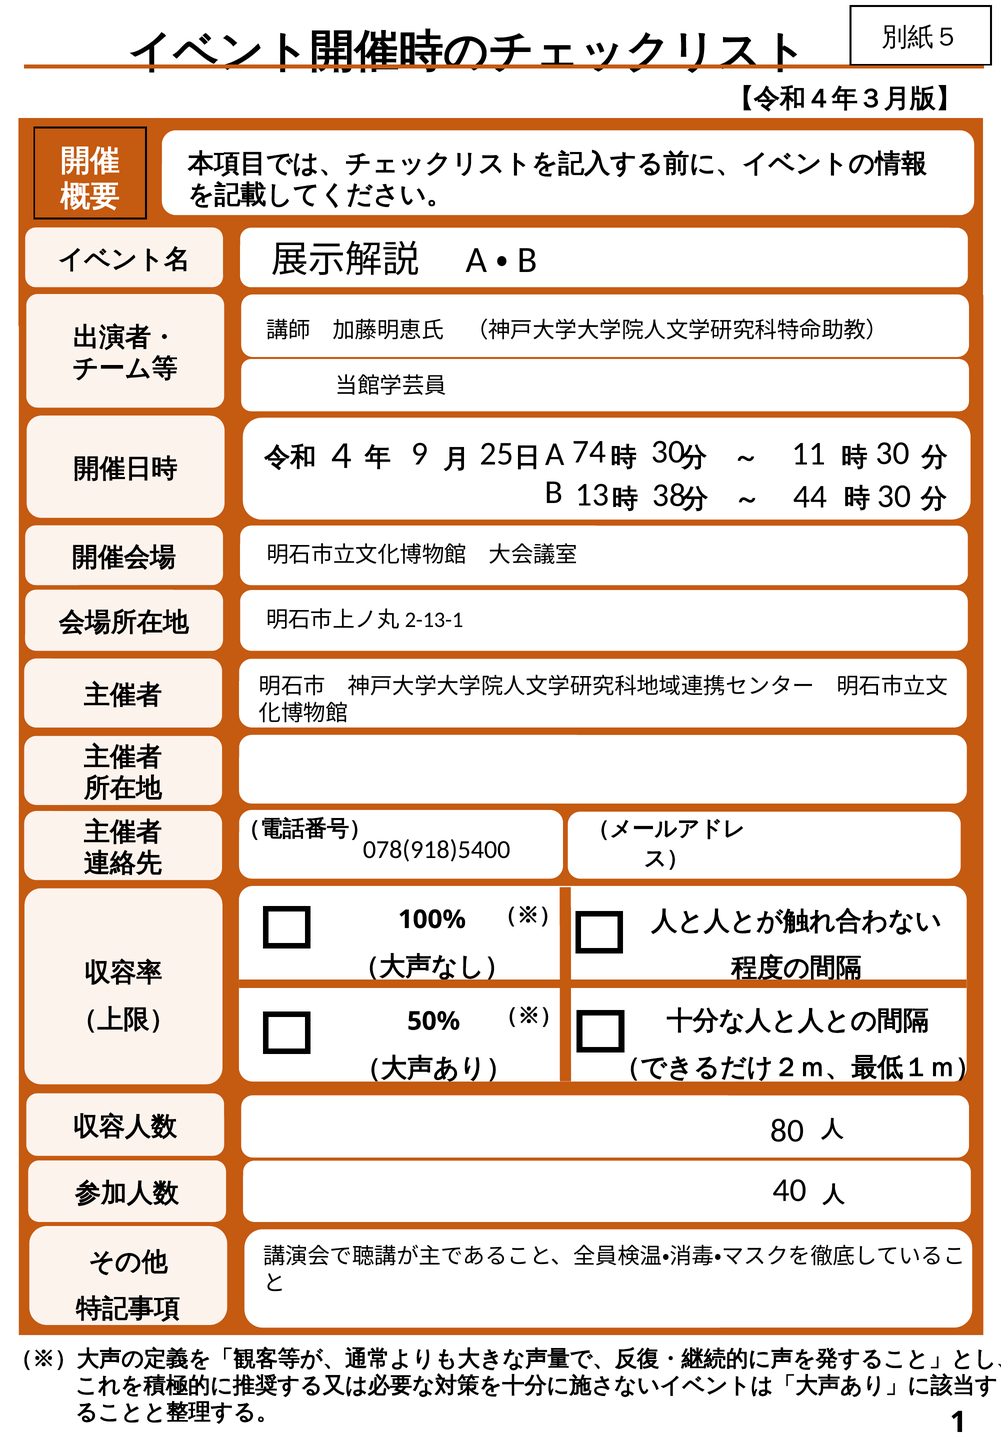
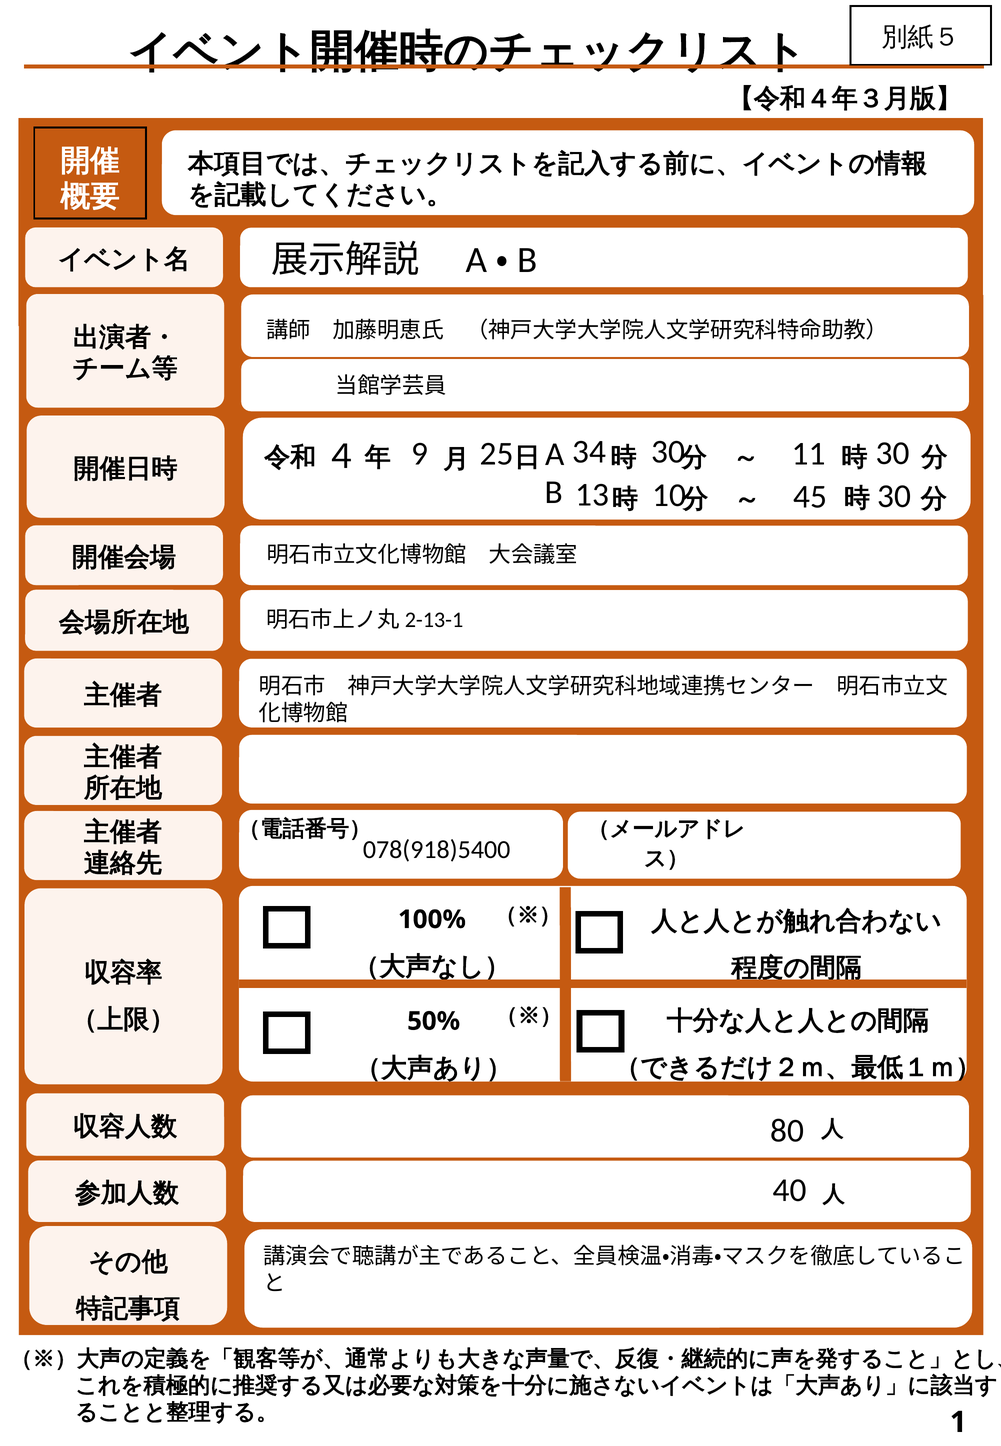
74: 74 -> 34 (589, 452)
38: 38 -> 10 (669, 495)
44: 44 -> 45 (810, 496)
